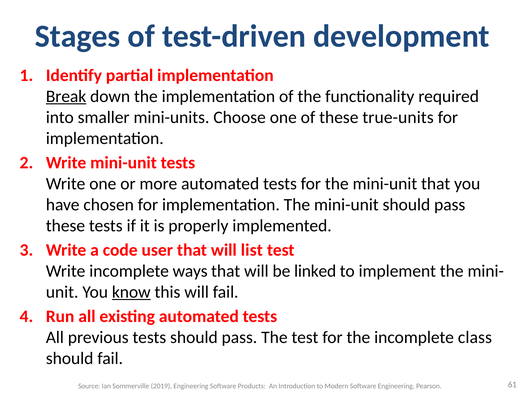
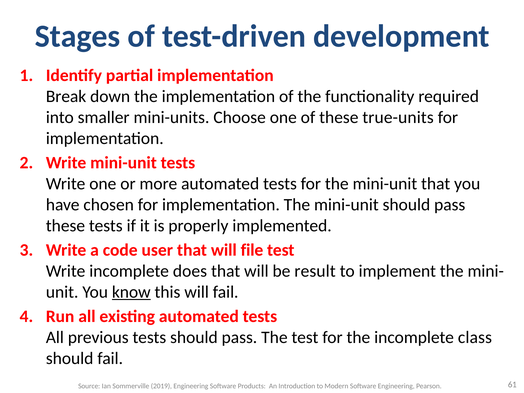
Break underline: present -> none (66, 96)
list: list -> file (252, 250)
ways: ways -> does (190, 271)
linked: linked -> result (315, 271)
